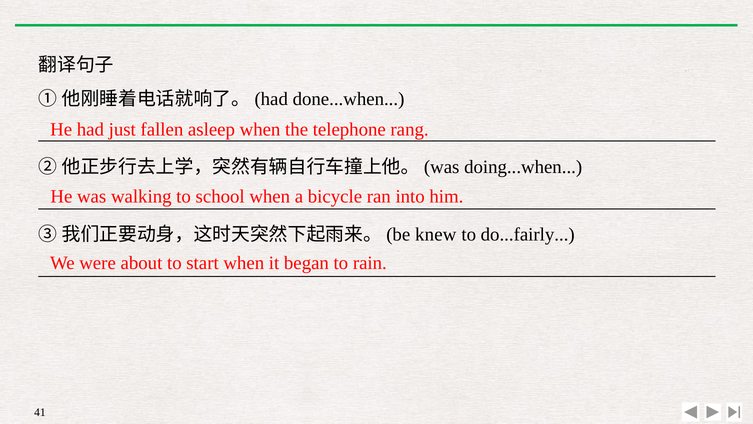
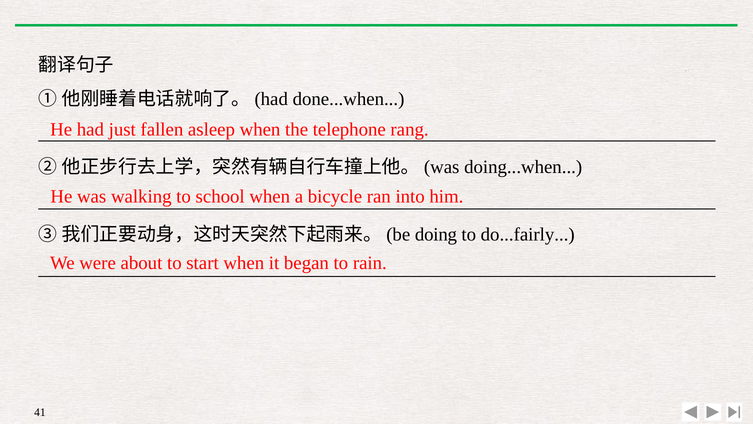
knew: knew -> doing (436, 234)
